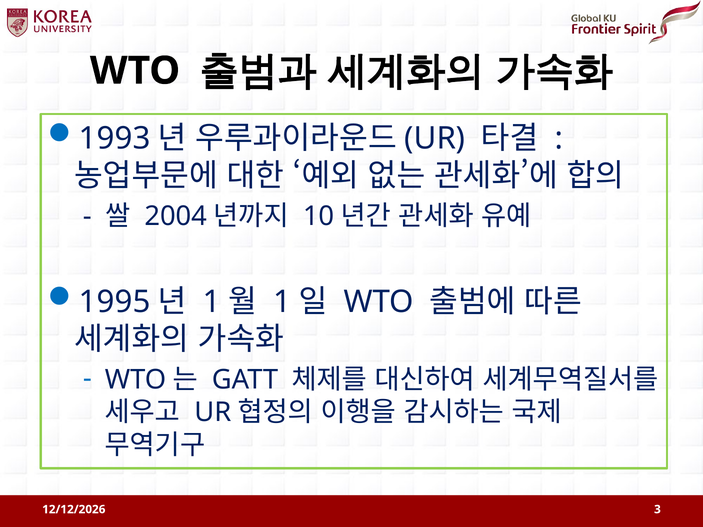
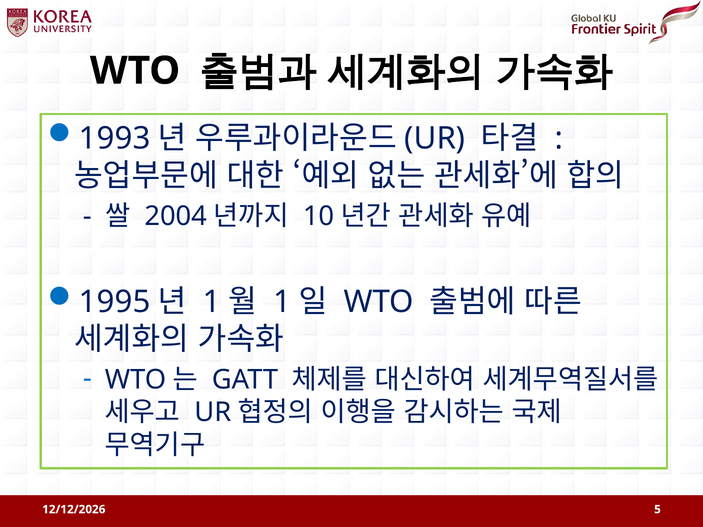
3: 3 -> 5 (657, 510)
